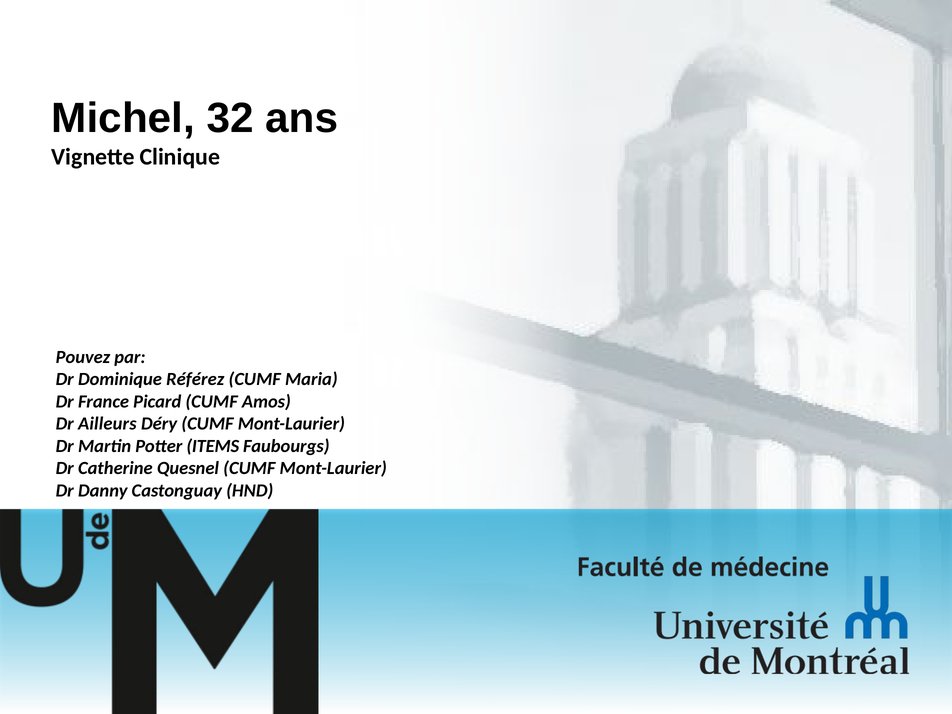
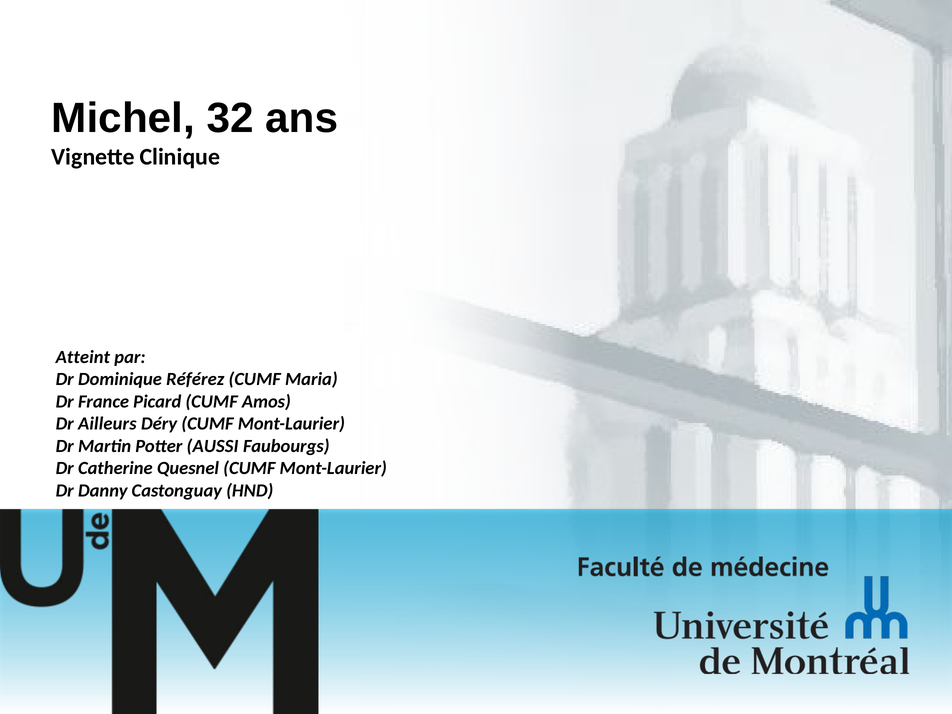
Pouvez: Pouvez -> Atteint (83, 357)
ITEMS: ITEMS -> AUSSI (213, 446)
